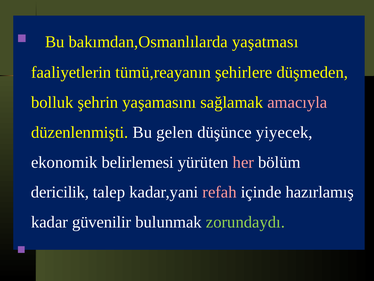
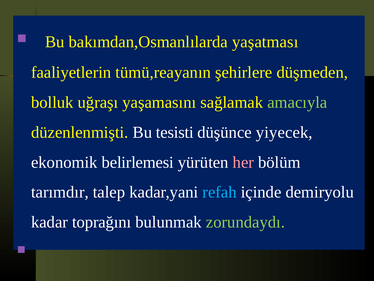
şehrin: şehrin -> uğraşı (98, 102)
amacıyla colour: pink -> light green (297, 102)
gelen: gelen -> tesisti (175, 132)
dericilik: dericilik -> tarımdır (60, 192)
refah colour: pink -> light blue (220, 192)
hazırlamış: hazırlamış -> demiryolu (320, 192)
güvenilir: güvenilir -> toprağını (102, 222)
